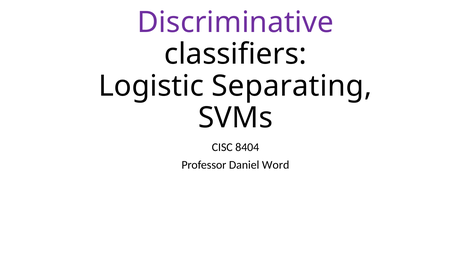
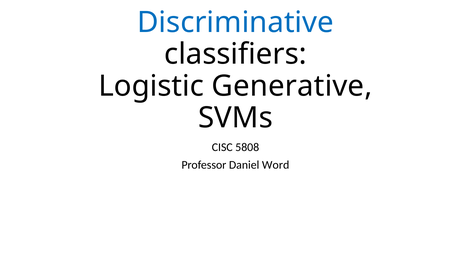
Discriminative colour: purple -> blue (235, 22)
Separating: Separating -> Generative (292, 86)
8404: 8404 -> 5808 (247, 147)
